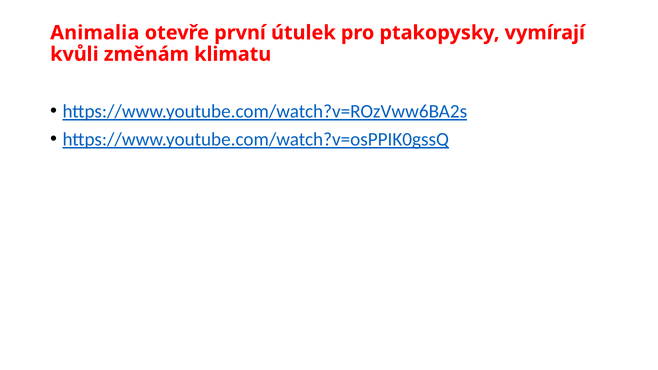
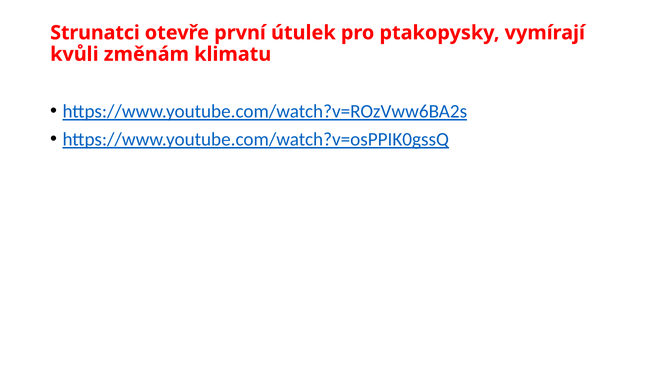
Animalia: Animalia -> Strunatci (95, 33)
